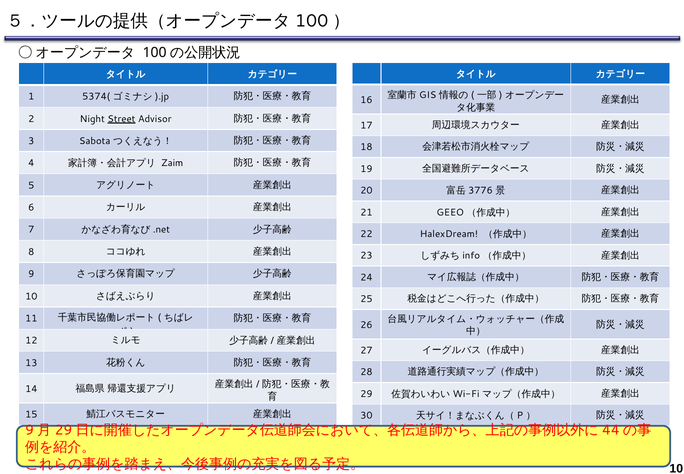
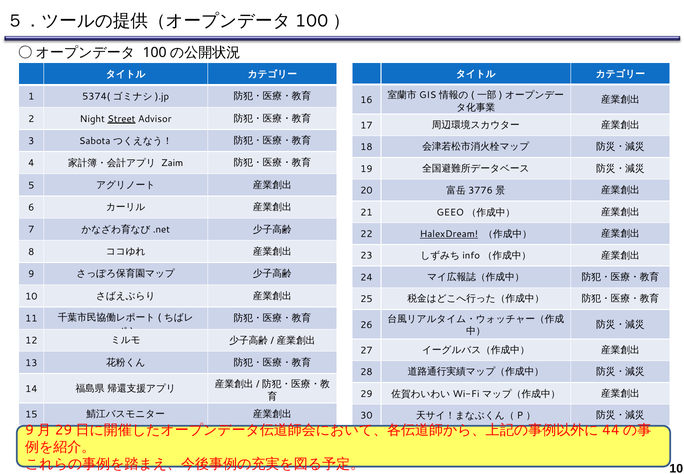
HalexDream underline: none -> present (449, 234)
